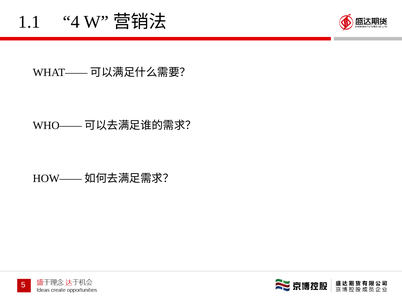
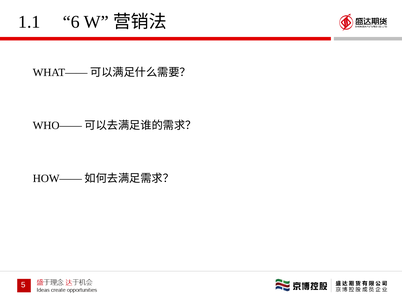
4: 4 -> 6 (71, 22)
